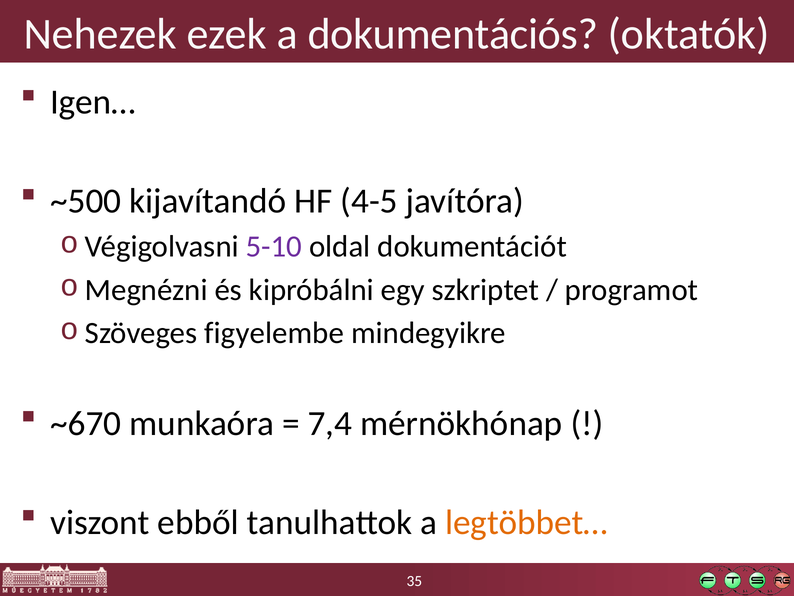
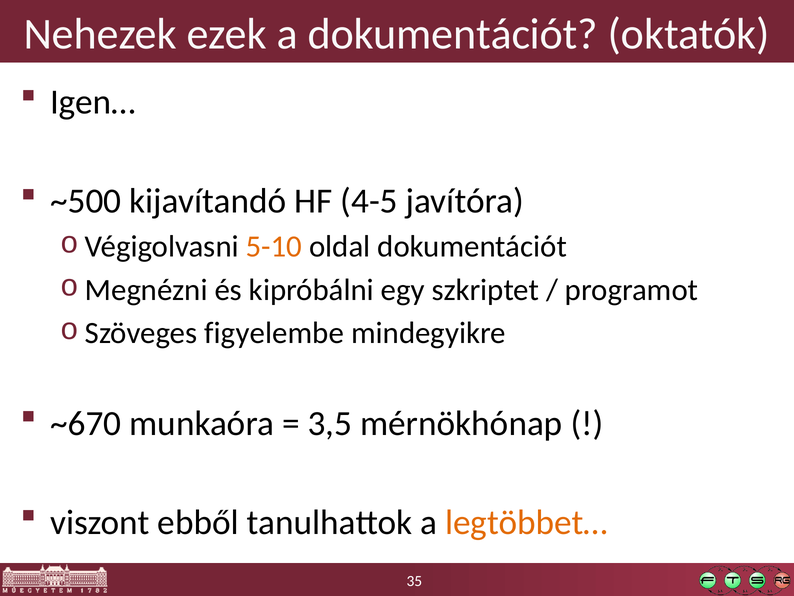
a dokumentációs: dokumentációs -> dokumentációt (453, 34)
5-10 colour: purple -> orange (274, 247)
7,4: 7,4 -> 3,5 (330, 423)
